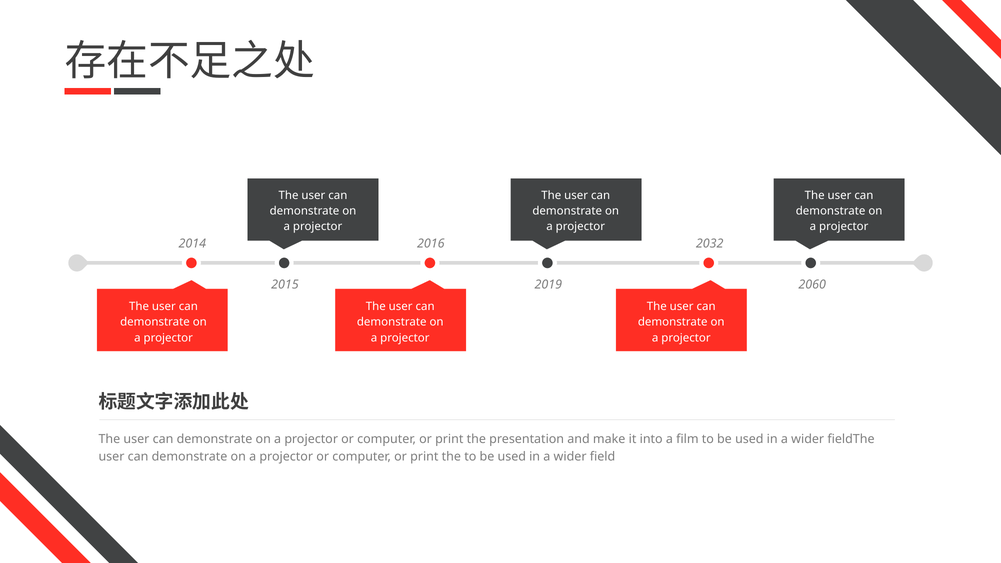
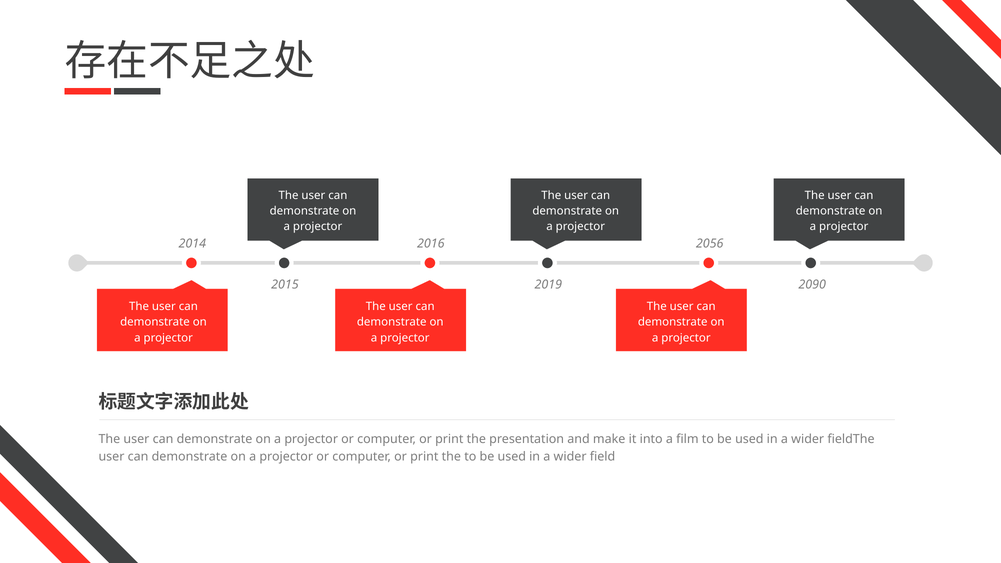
2032: 2032 -> 2056 (710, 244)
2060: 2060 -> 2090 (812, 285)
